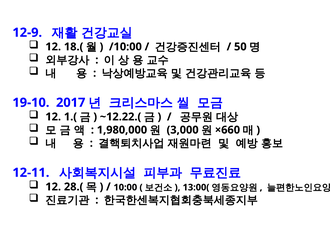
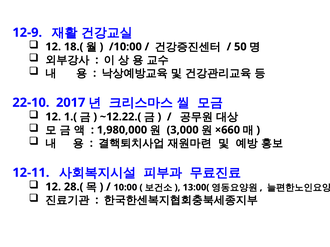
19-10: 19-10 -> 22-10 (31, 103)
